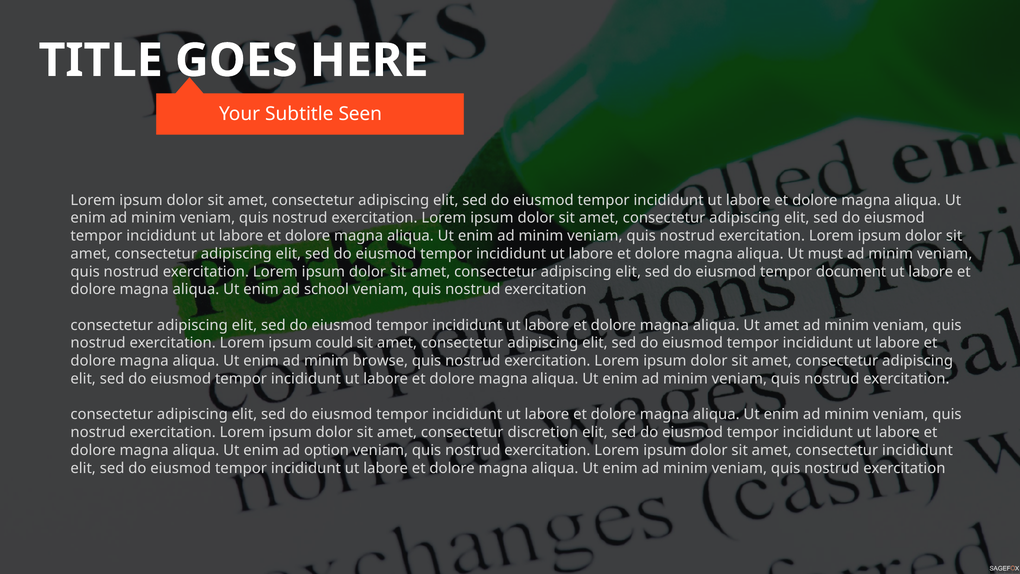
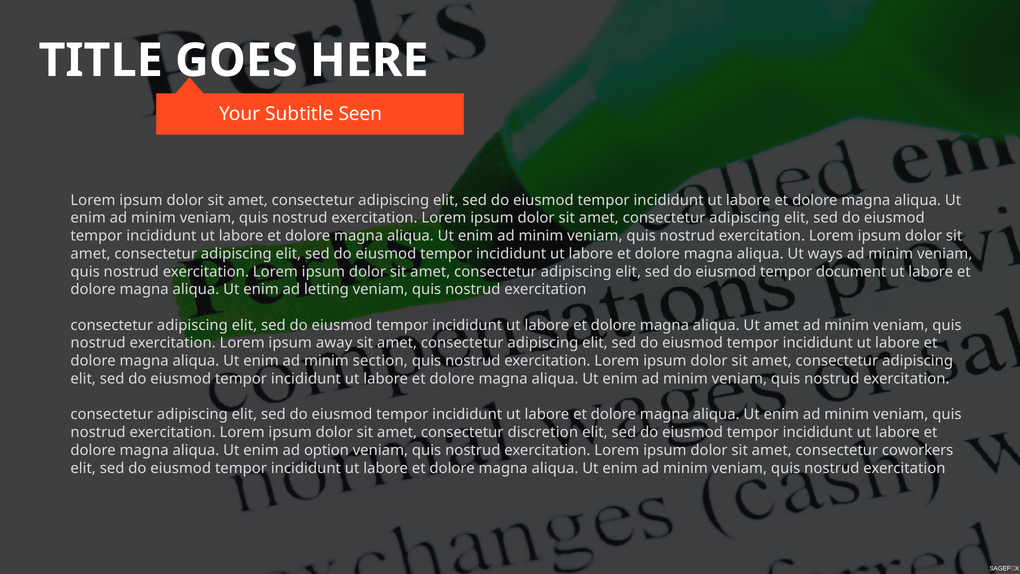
must: must -> ways (825, 254)
school: school -> letting (326, 289)
could: could -> away (334, 343)
browse: browse -> section (380, 361)
consectetur incididunt: incididunt -> coworkers (918, 450)
